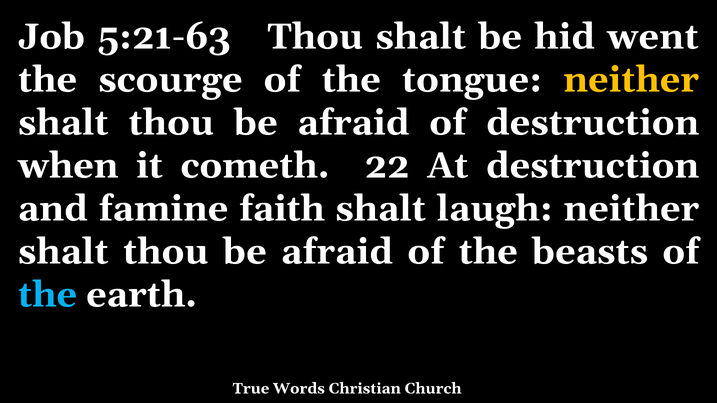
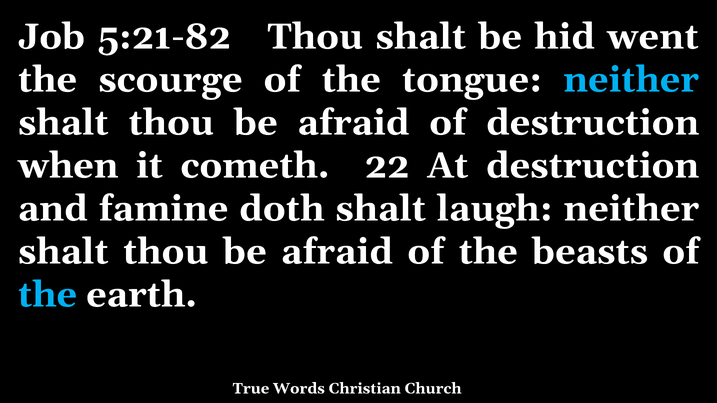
5:21-63: 5:21-63 -> 5:21-82 (164, 37)
neither colour: yellow -> light blue (631, 80)
faith: faith -> doth (282, 209)
